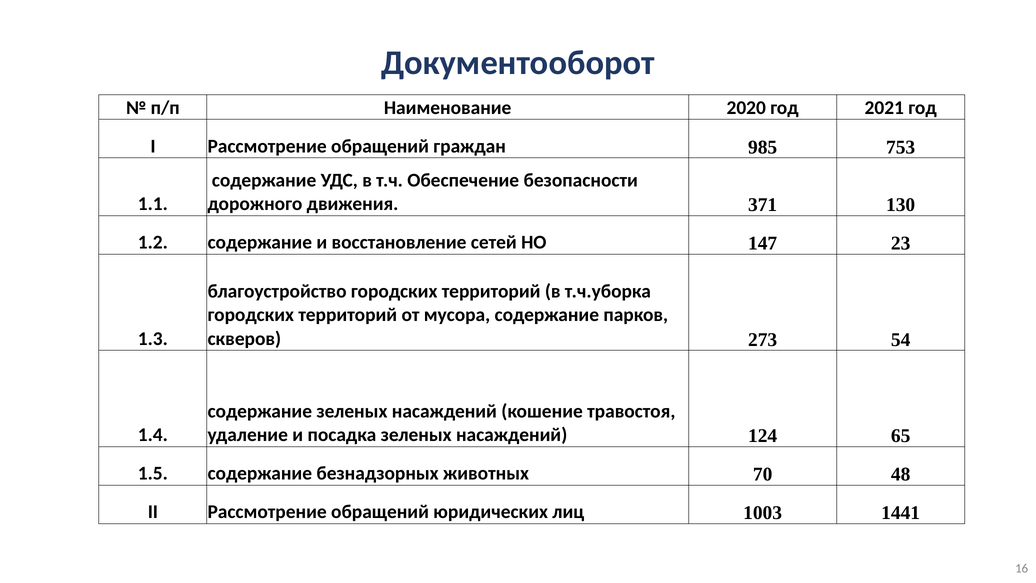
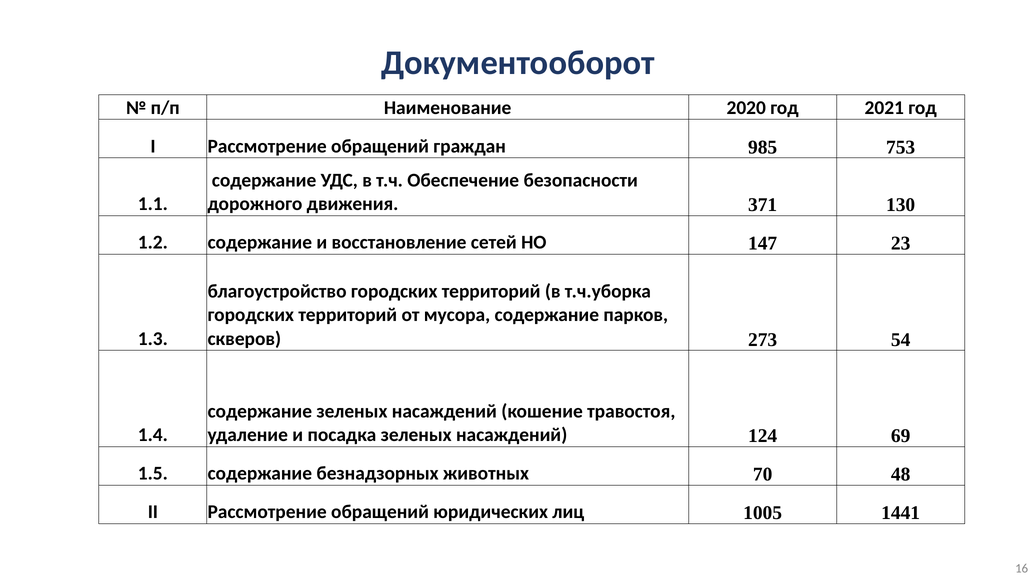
65: 65 -> 69 (901, 436)
1003: 1003 -> 1005 (763, 513)
